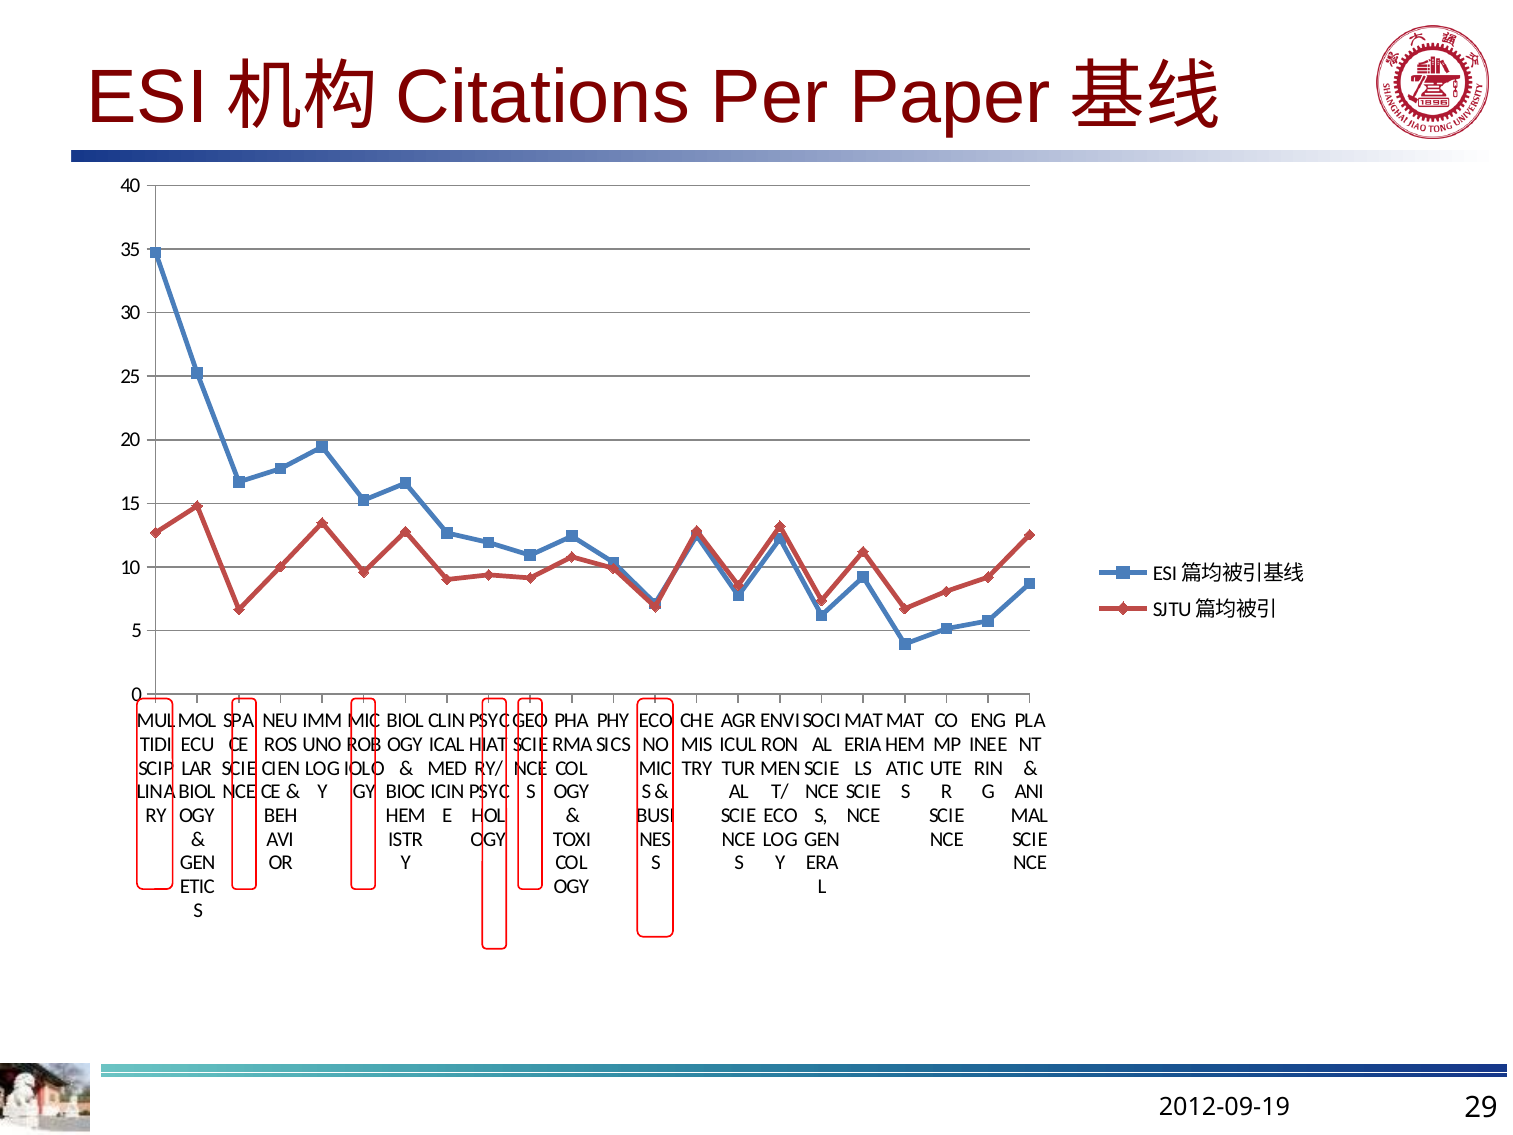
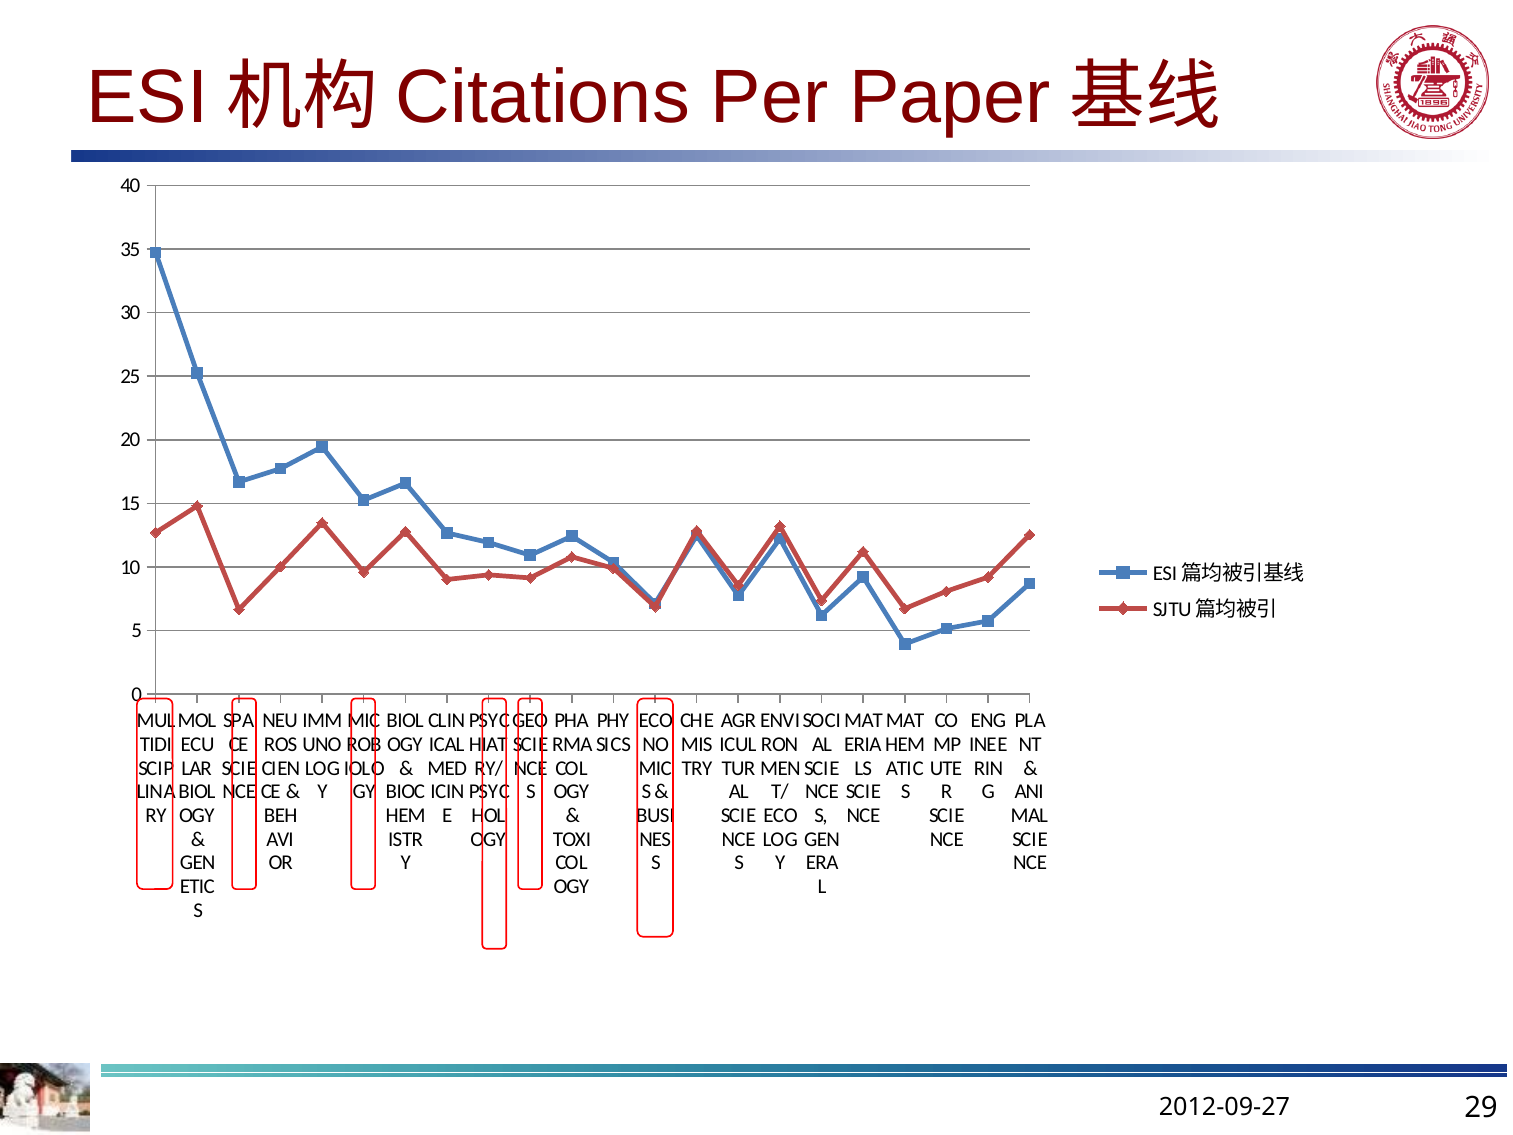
2012-09-19: 2012-09-19 -> 2012-09-27 (1224, 1107)
